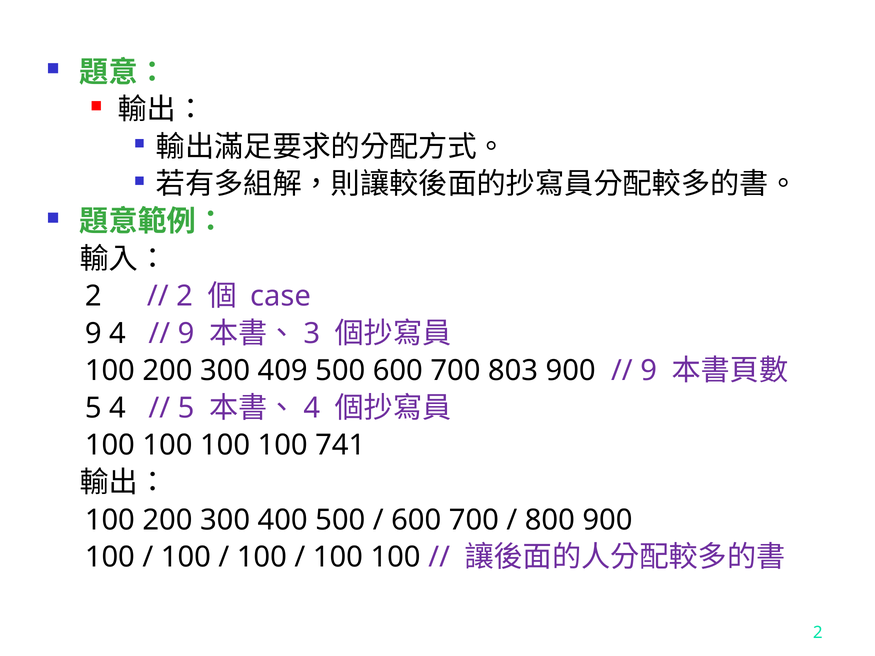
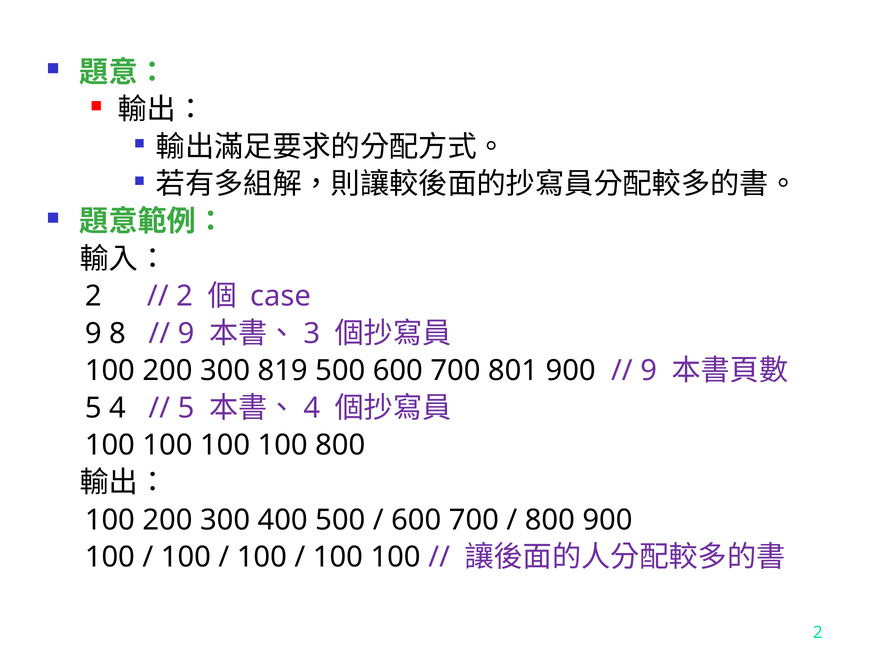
9 4: 4 -> 8 (117, 334)
409: 409 -> 819 (283, 371)
803: 803 -> 801 (513, 371)
100 741: 741 -> 800 (340, 446)
